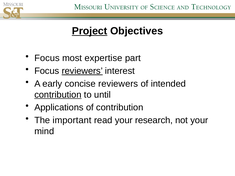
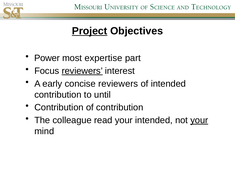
Focus: Focus -> Power (47, 58)
contribution underline: present -> none (58, 95)
Applications: Applications -> Contribution (59, 108)
important: important -> colleague (72, 120)
your research: research -> intended (154, 120)
your underline: none -> present (199, 120)
